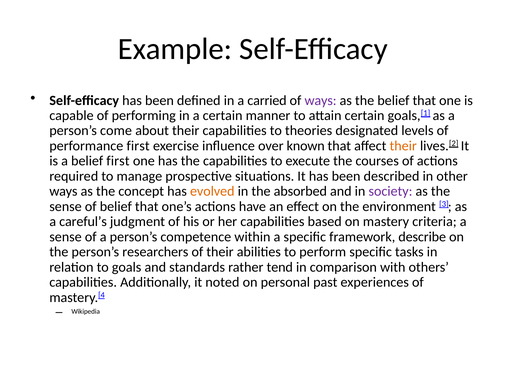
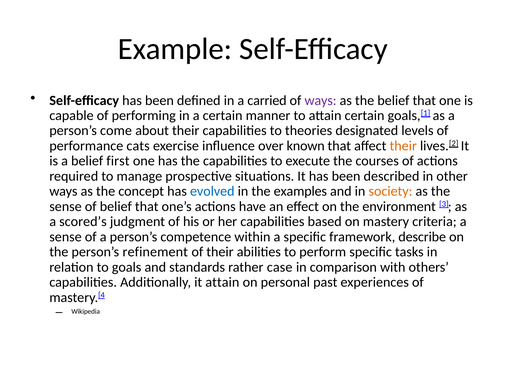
performance first: first -> cats (138, 146)
evolved colour: orange -> blue (212, 192)
absorbed: absorbed -> examples (300, 192)
society colour: purple -> orange (390, 192)
careful’s: careful’s -> scored’s (83, 222)
researchers: researchers -> refinement (155, 252)
tend: tend -> case (280, 267)
it noted: noted -> attain (222, 283)
